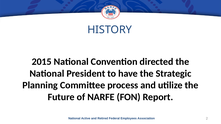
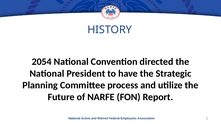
2015: 2015 -> 2054 (42, 62)
